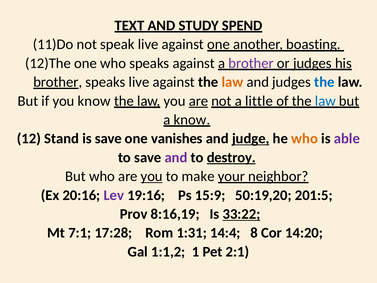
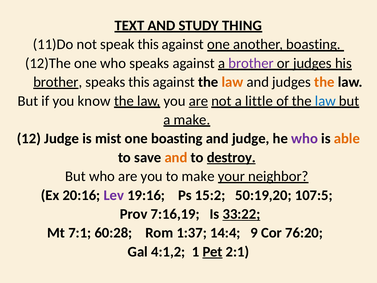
SPEND: SPEND -> THING (242, 25)
speak live: live -> this (148, 44)
speaks live: live -> this (139, 82)
the colour: blue -> orange (324, 82)
a know: know -> make (192, 120)
12 Stand: Stand -> Judge (62, 138)
is save: save -> mist (108, 138)
one vanishes: vanishes -> boasting (177, 138)
judge underline: present -> none (251, 138)
who colour: orange -> purple (305, 138)
able colour: purple -> orange (347, 138)
and colour: purple -> orange (176, 157)
you underline: present -> none (152, 176)
15:9: 15:9 -> 15:2 (210, 195)
201:5: 201:5 -> 107:5 (314, 195)
8:16,19: 8:16,19 -> 7:16,19 (175, 214)
17:28: 17:28 -> 60:28 (113, 233)
1:31: 1:31 -> 1:37 (192, 233)
8: 8 -> 9 (254, 233)
14:20: 14:20 -> 76:20 (304, 233)
1:1,2: 1:1,2 -> 4:1,2 (168, 252)
Pet underline: none -> present (213, 252)
